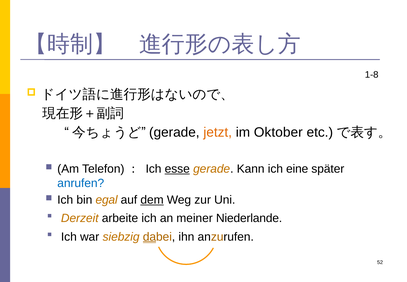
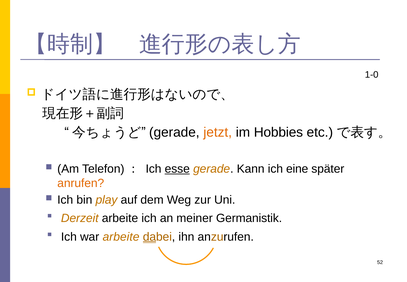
1-8: 1-8 -> 1-0 (372, 75)
Oktober: Oktober -> Hobbies (278, 132)
anrufen colour: blue -> orange (81, 183)
egal: egal -> play (107, 200)
dem underline: present -> none (152, 200)
Niederlande: Niederlande -> Germanistik (249, 218)
war siebzig: siebzig -> arbeite (121, 237)
